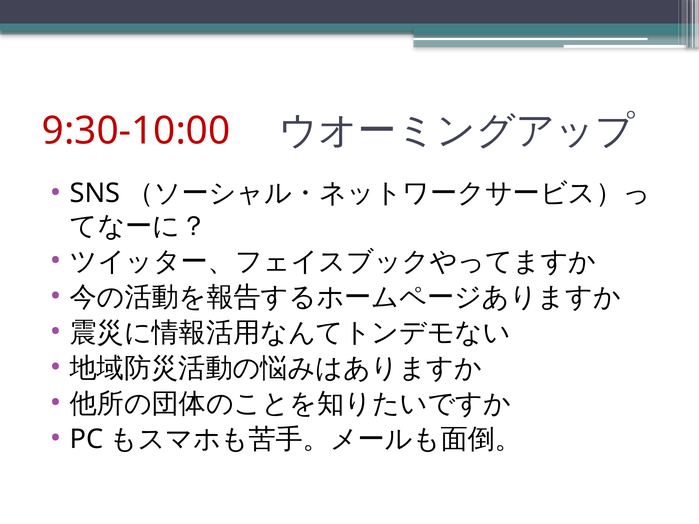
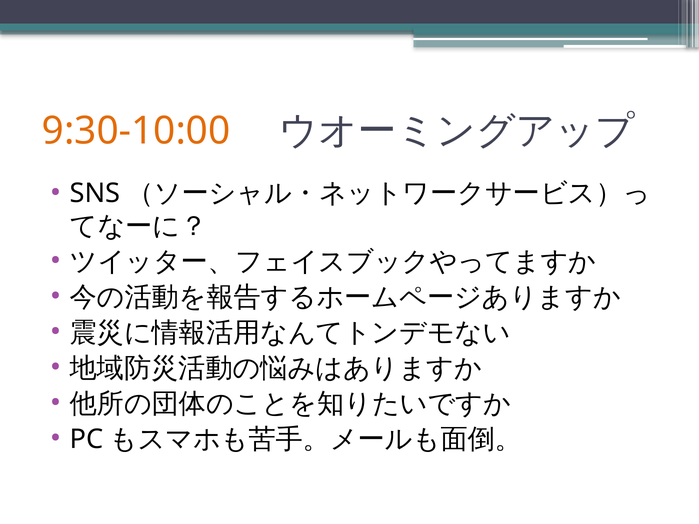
9:30-10:00 colour: red -> orange (136, 131)
